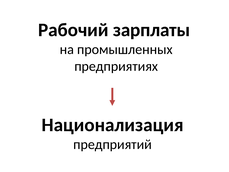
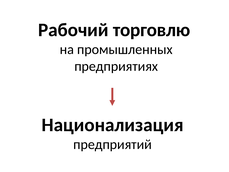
зарплаты: зарплаты -> торговлю (152, 30)
